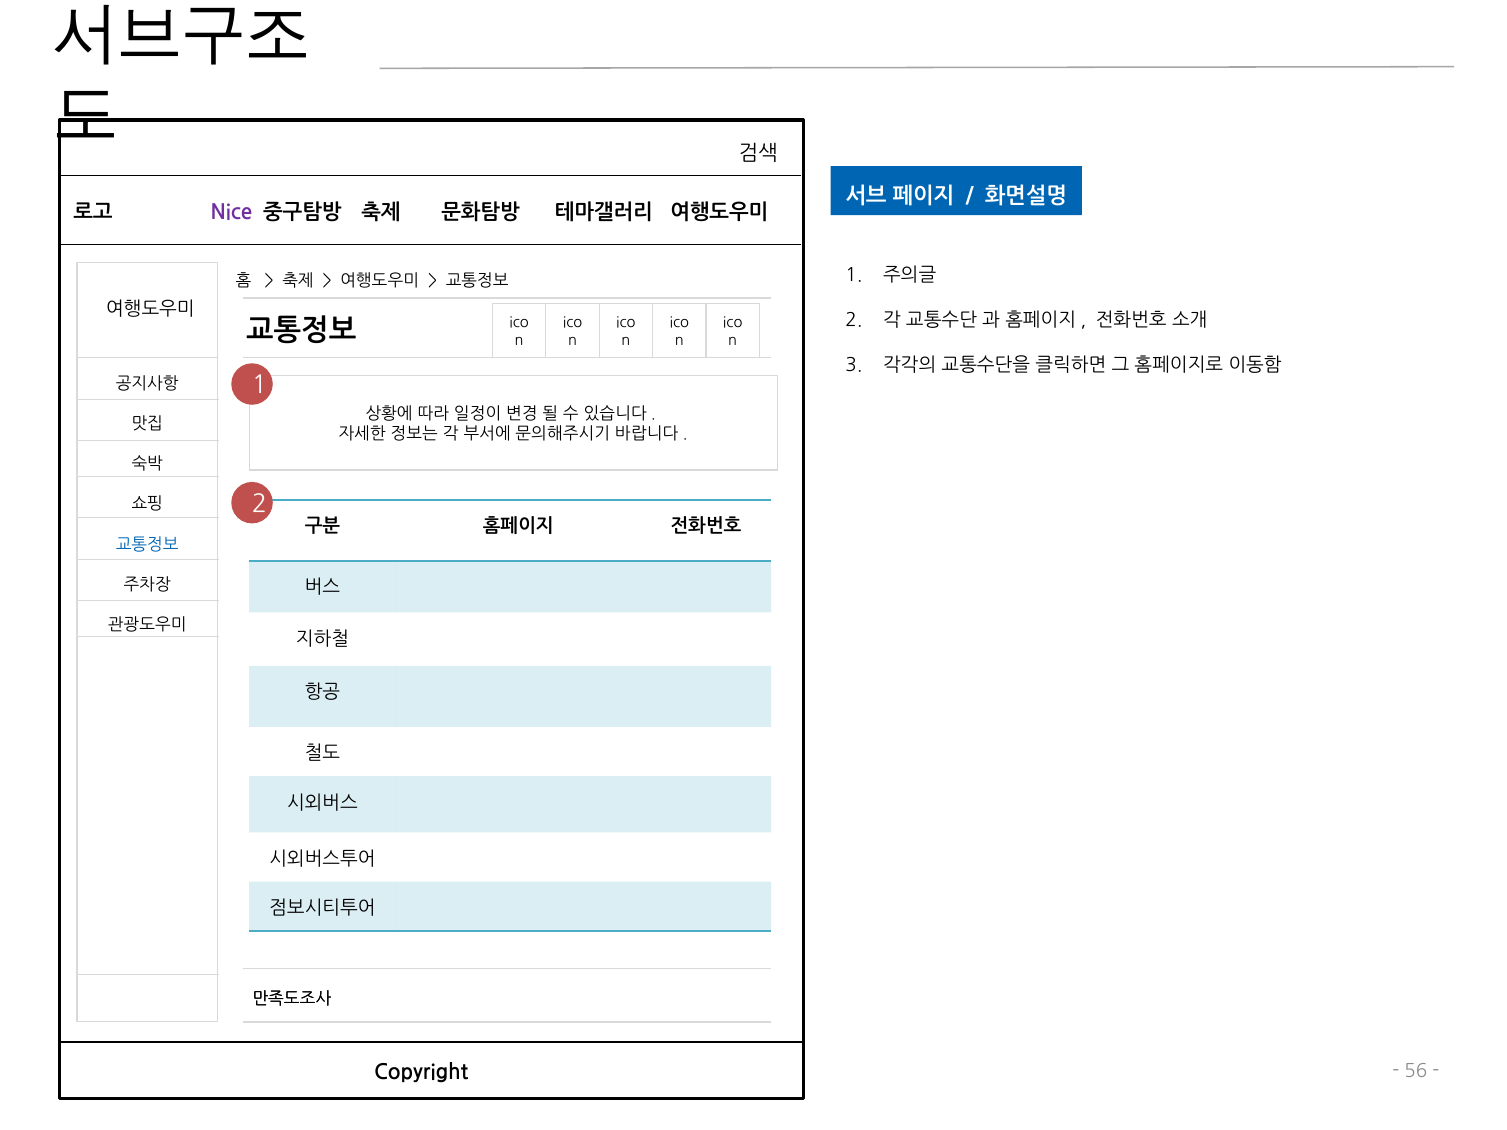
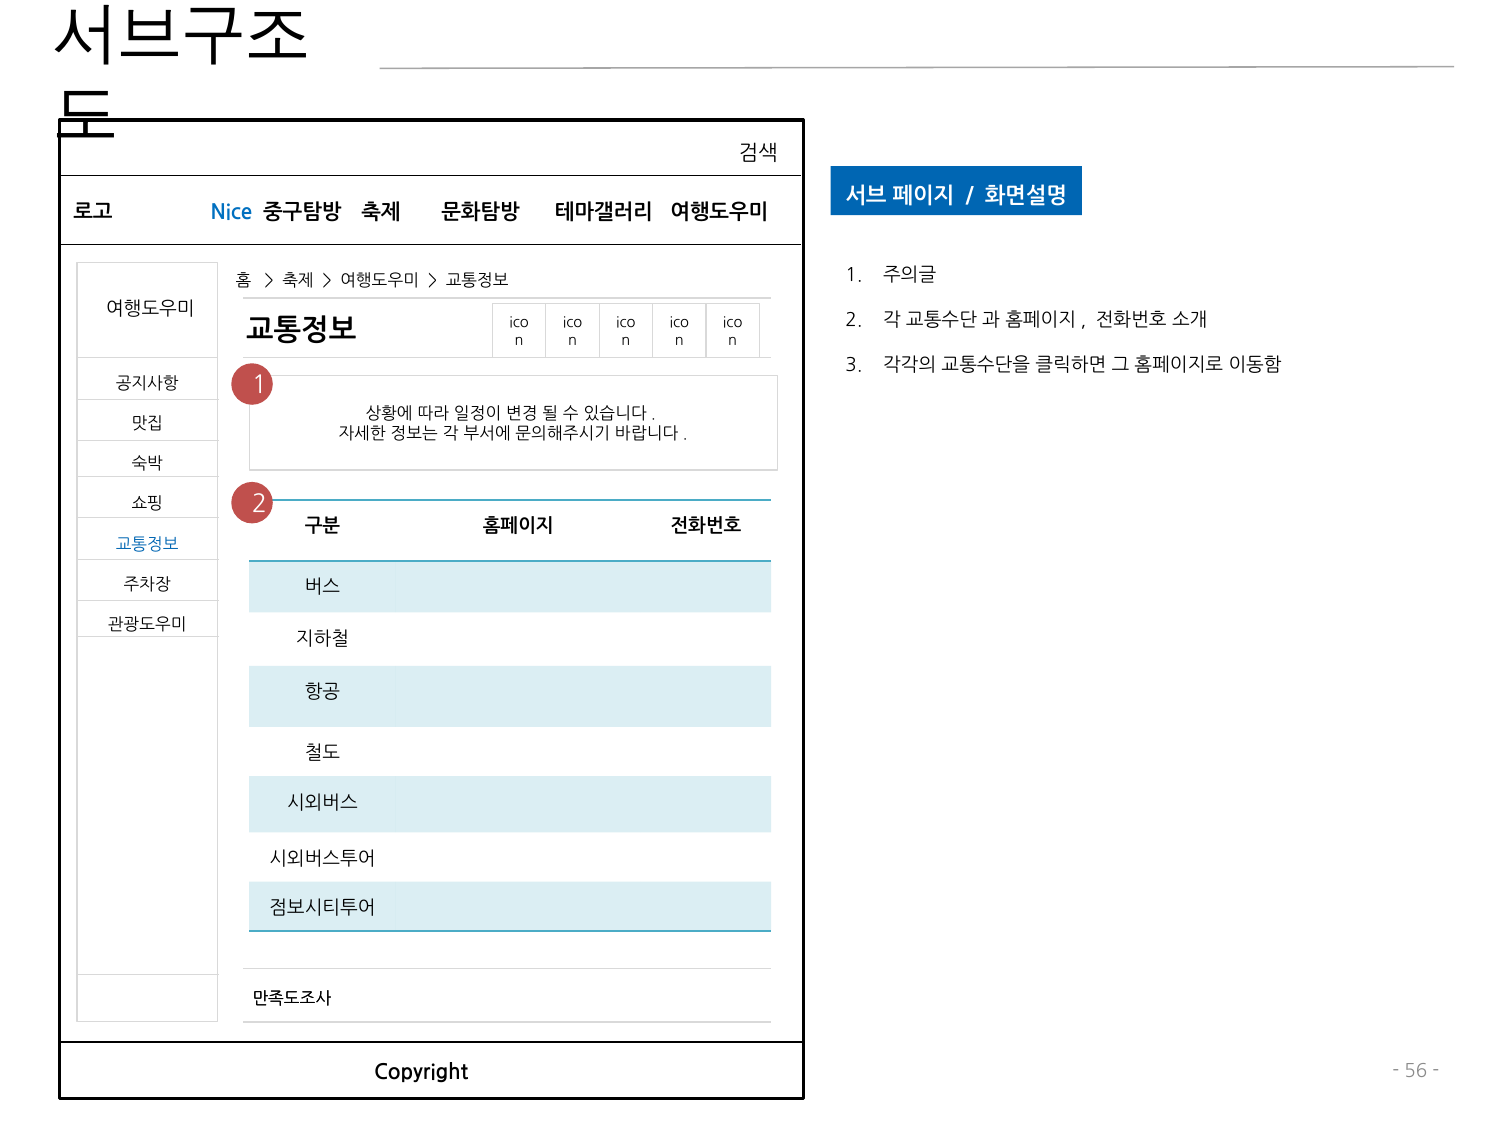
Nice colour: purple -> blue (232, 213)
